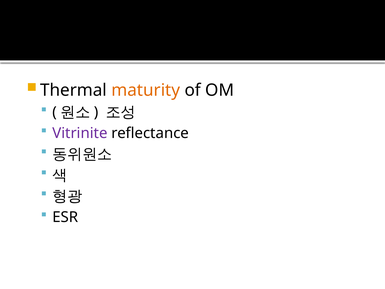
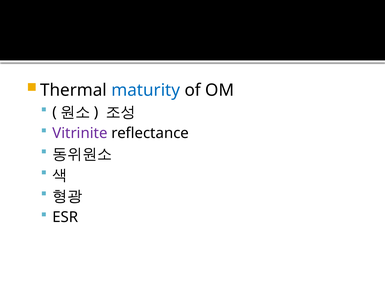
maturity colour: orange -> blue (146, 90)
